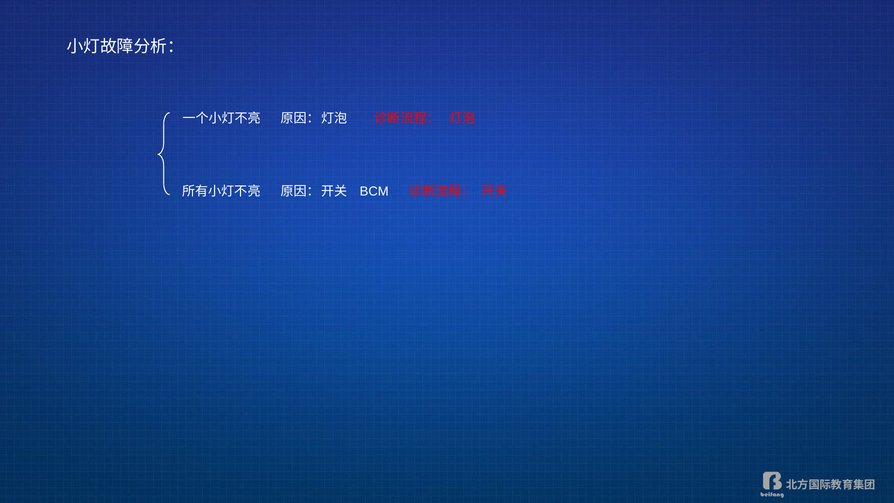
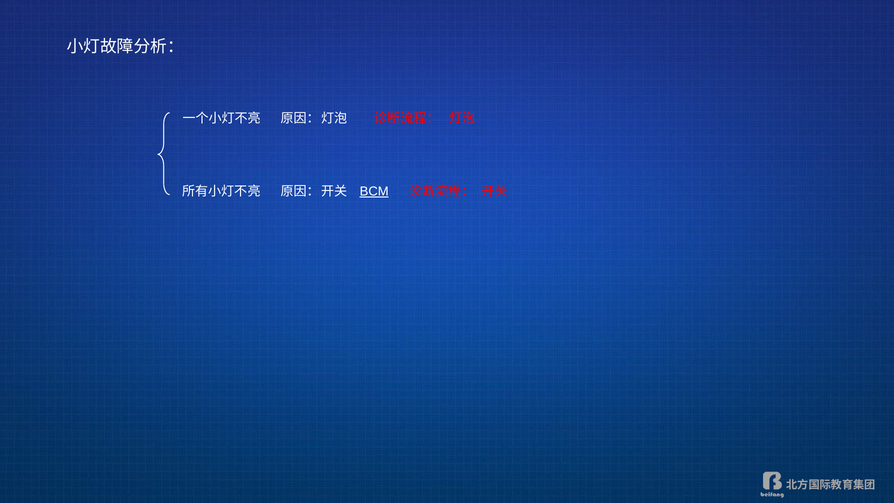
BCM underline: none -> present (374, 191)
